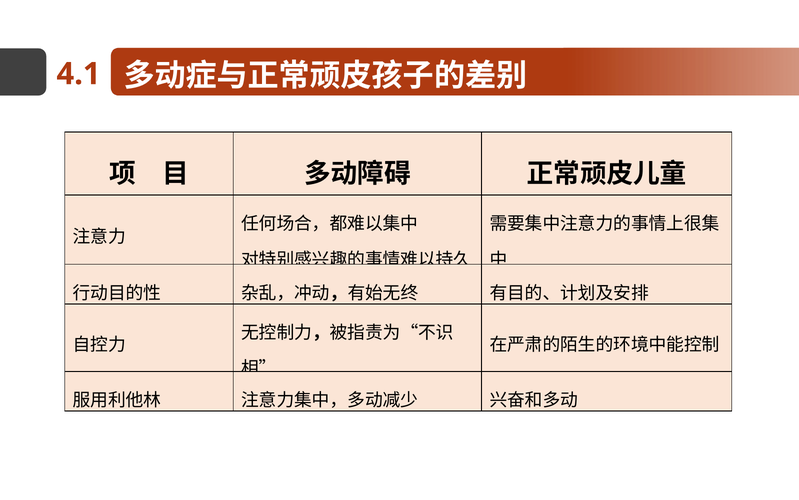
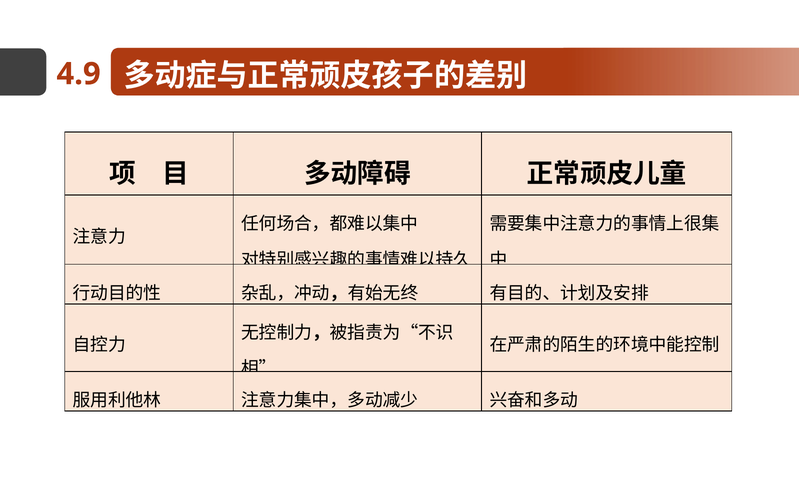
4.1: 4.1 -> 4.9 (79, 74)
